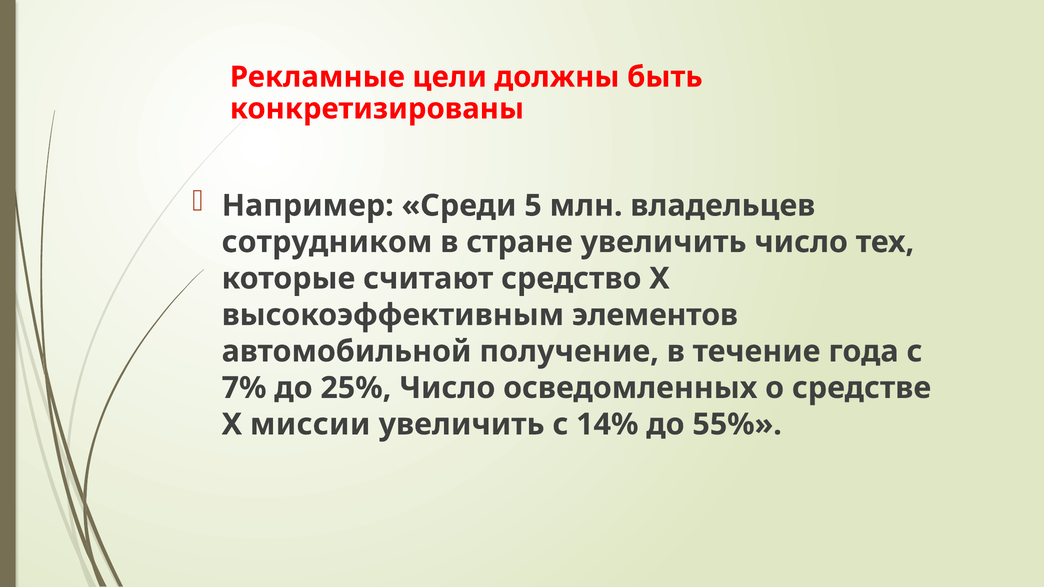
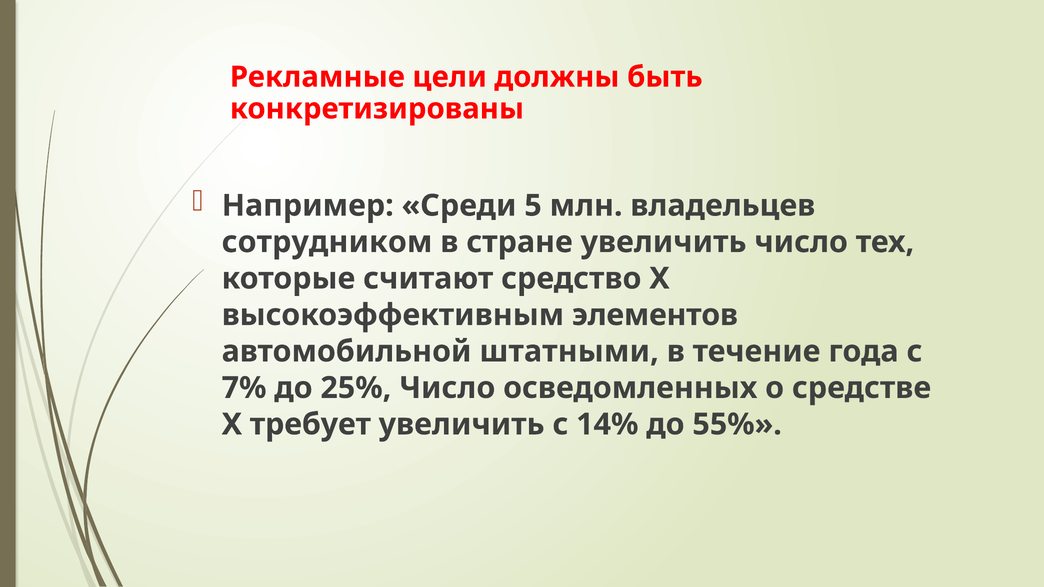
получение: получение -> штатными (569, 352)
миссии: миссии -> требует (310, 425)
